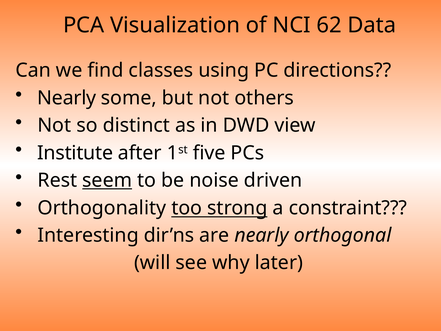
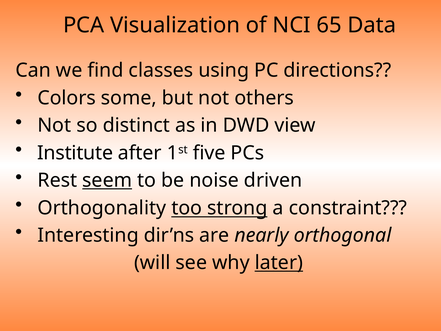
62: 62 -> 65 (329, 25)
Nearly: Nearly -> Colors (67, 98)
later underline: none -> present (279, 263)
